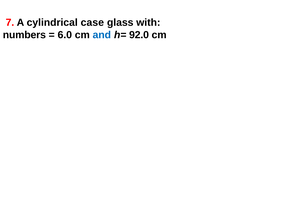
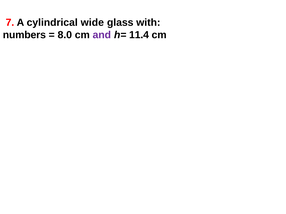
case: case -> wide (92, 23)
6.0: 6.0 -> 8.0 (65, 35)
and colour: blue -> purple (102, 35)
92.0: 92.0 -> 11.4 (139, 35)
